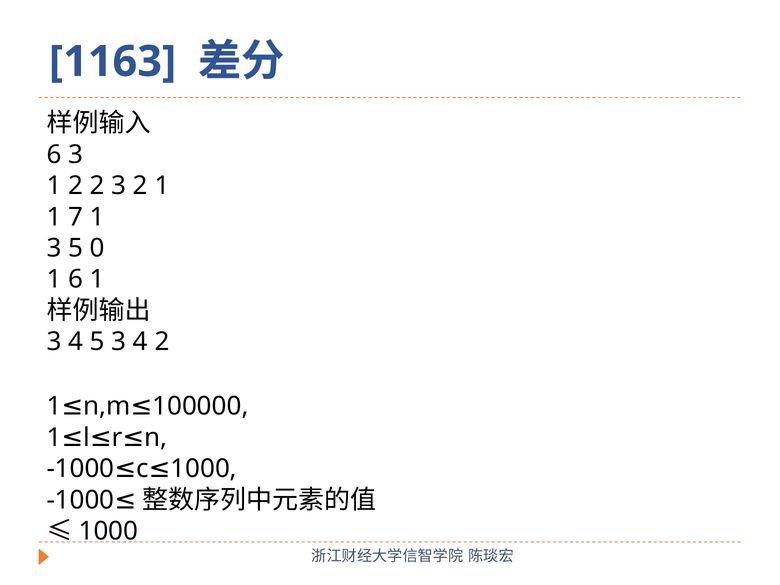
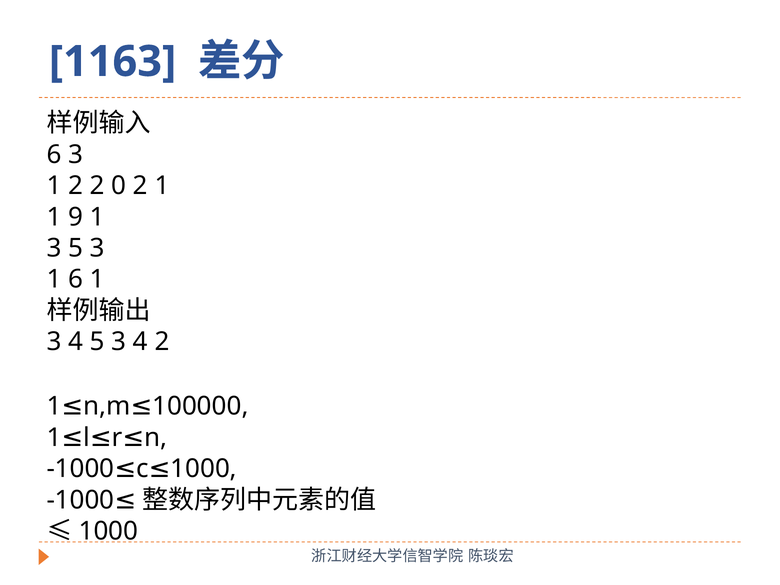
2 3: 3 -> 0 (119, 186)
7: 7 -> 9 (76, 217)
3 5 0: 0 -> 3 (97, 248)
